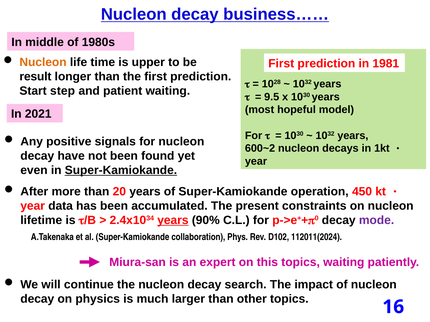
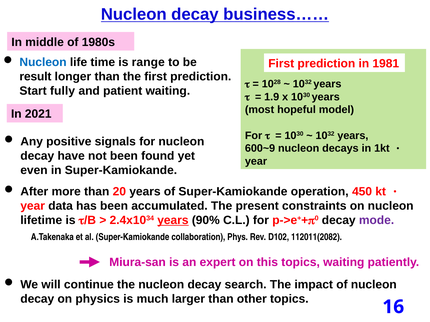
Nucleon colour: orange -> blue (43, 62)
upper: upper -> range (148, 62)
step: step -> fully (63, 91)
9.5: 9.5 -> 1.9 (272, 97)
600~2: 600~2 -> 600~9 (260, 149)
Super-Kamiokande underline: present -> none (121, 170)
112011(2024: 112011(2024 -> 112011(2082 (317, 237)
